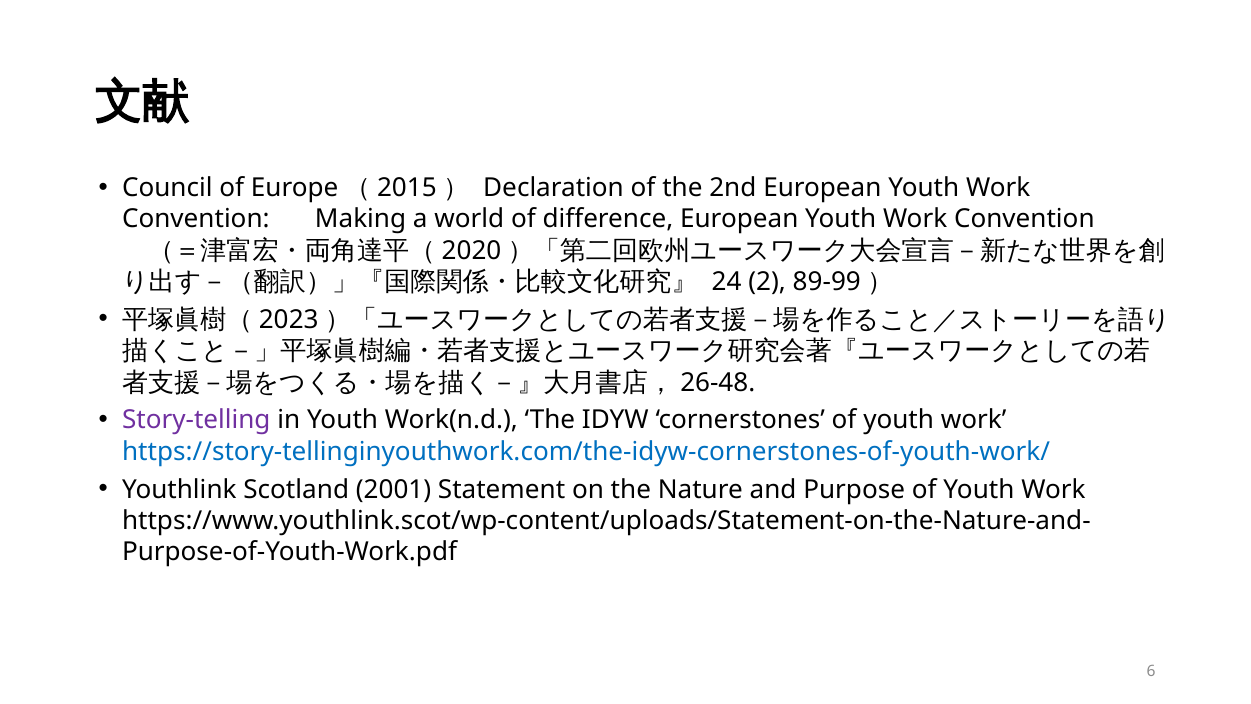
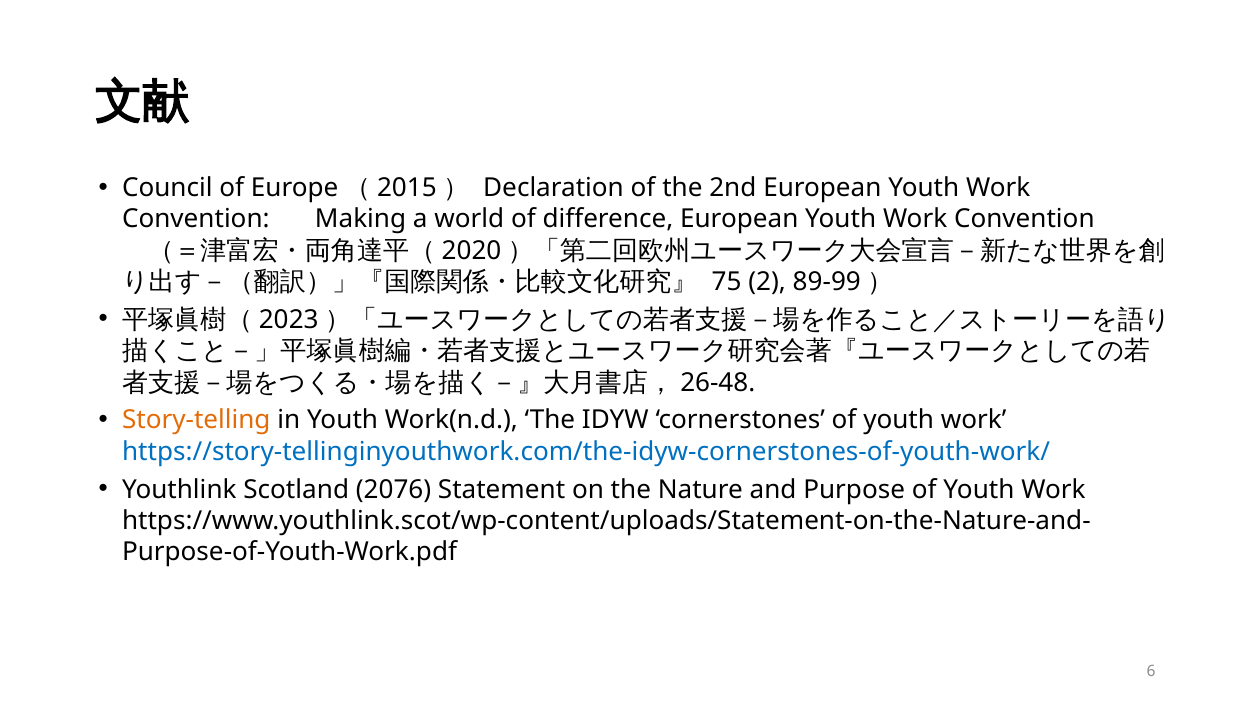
24: 24 -> 75 (727, 282)
Story-telling colour: purple -> orange (196, 420)
2001: 2001 -> 2076 (393, 489)
